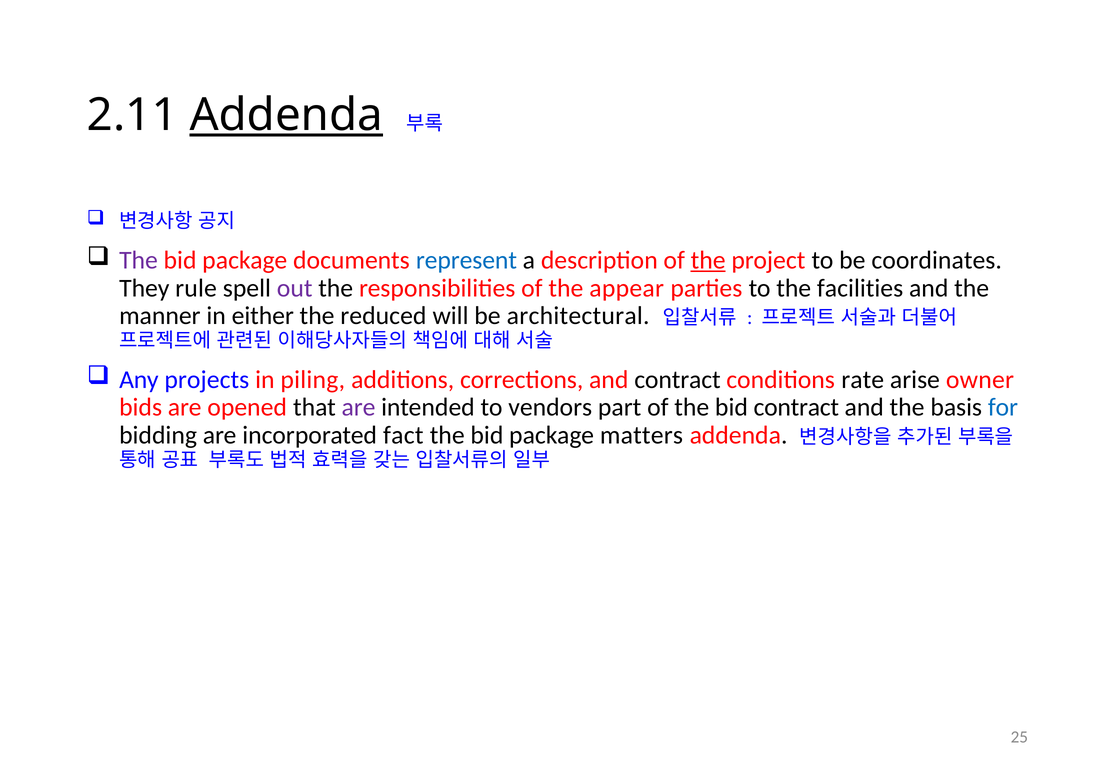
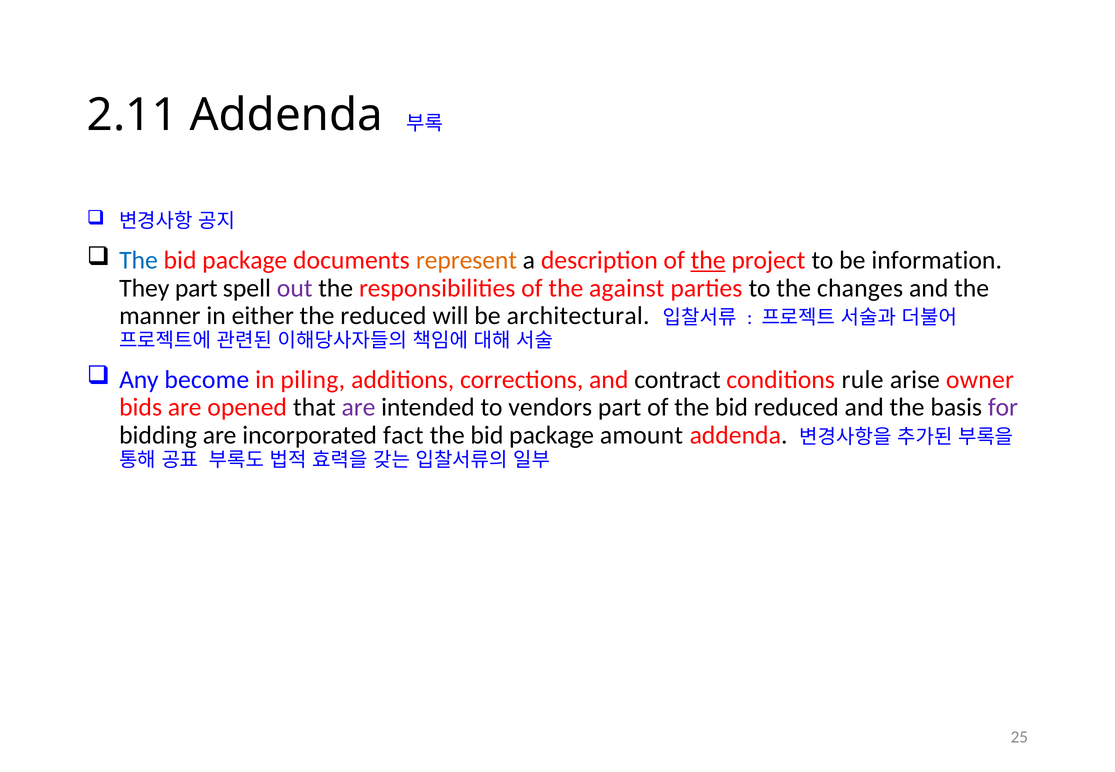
Addenda underline: present -> none (286, 115)
The colour: purple -> blue (139, 260)
represent colour: blue -> orange (466, 260)
coordinates: coordinates -> information (937, 260)
They rule: rule -> part (196, 288)
appear: appear -> against (627, 288)
facilities: facilities -> changes (860, 288)
projects: projects -> become (207, 380)
rate: rate -> rule (863, 380)
bid contract: contract -> reduced (796, 407)
for colour: blue -> purple (1003, 407)
matters: matters -> amount (641, 435)
